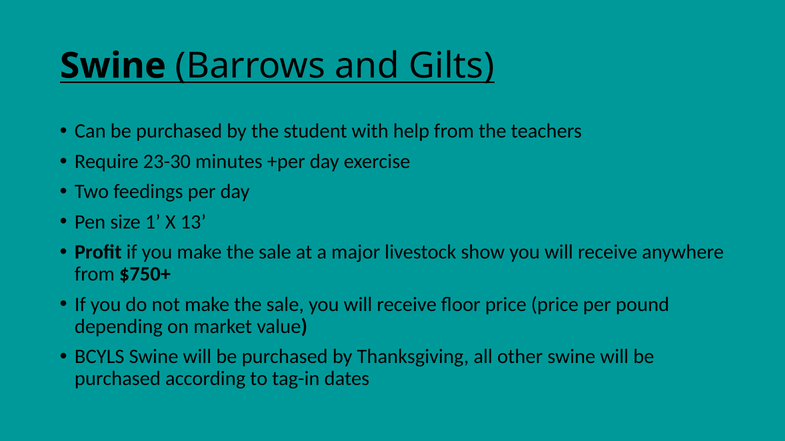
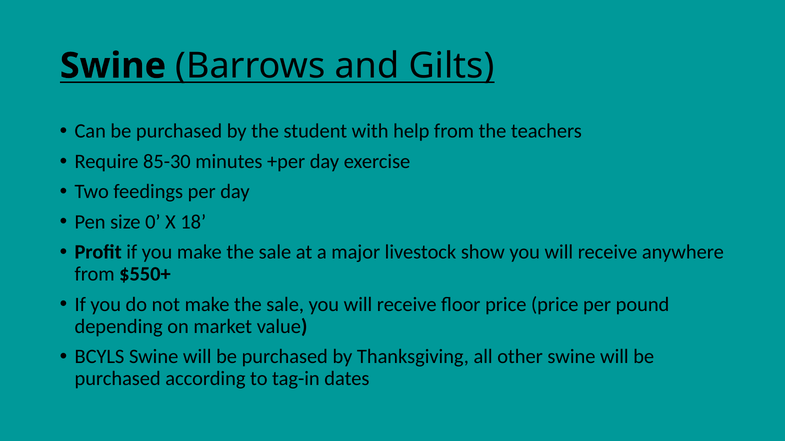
23-30: 23-30 -> 85-30 (167, 162)
1: 1 -> 0 (153, 222)
13: 13 -> 18 (193, 222)
$750+: $750+ -> $550+ (145, 274)
